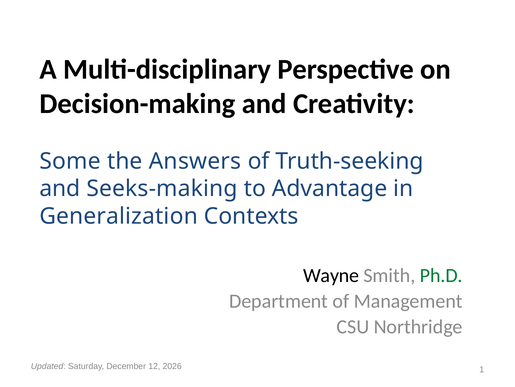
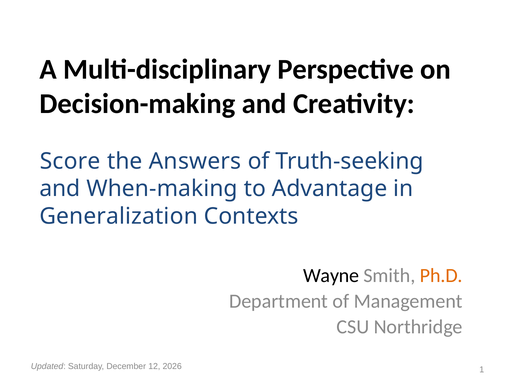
Some: Some -> Score (70, 161)
Seeks-making: Seeks-making -> When-making (162, 188)
Ph.D colour: green -> orange (441, 275)
